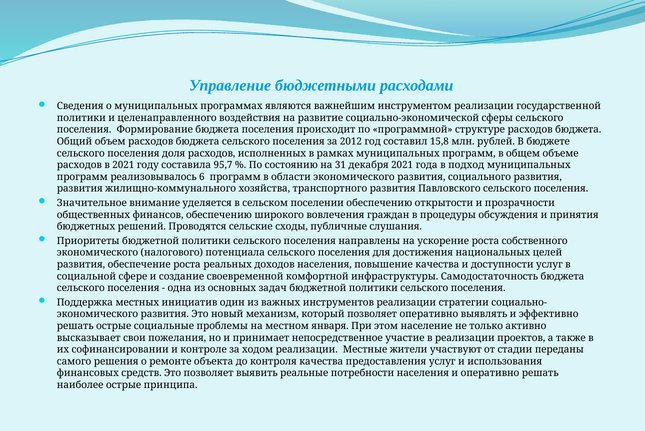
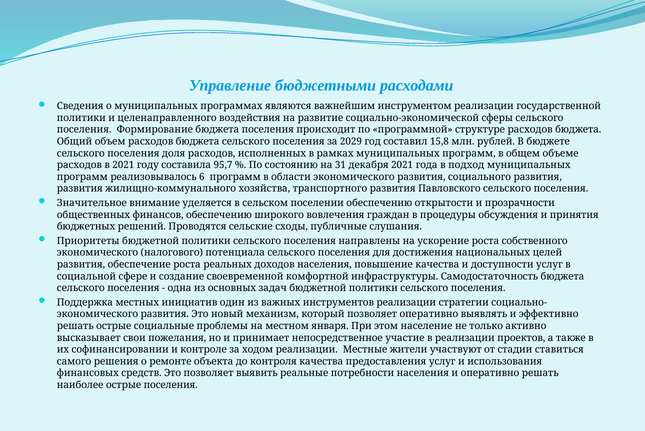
2012: 2012 -> 2029 (351, 141)
переданы: переданы -> ставиться (559, 349)
острые принципа: принципа -> поселения (171, 385)
